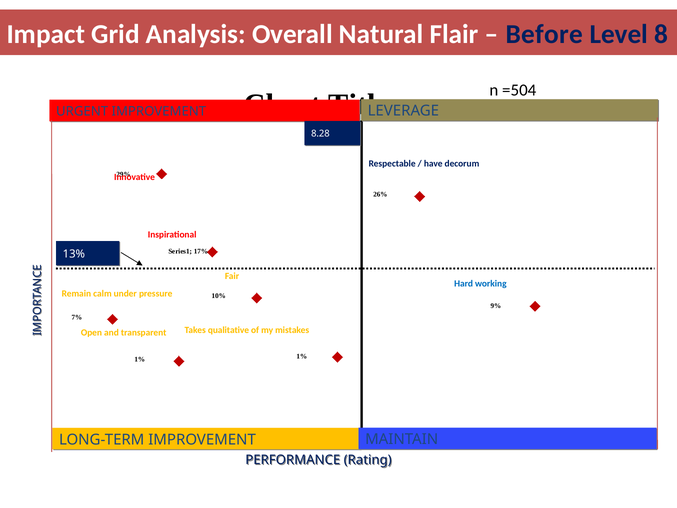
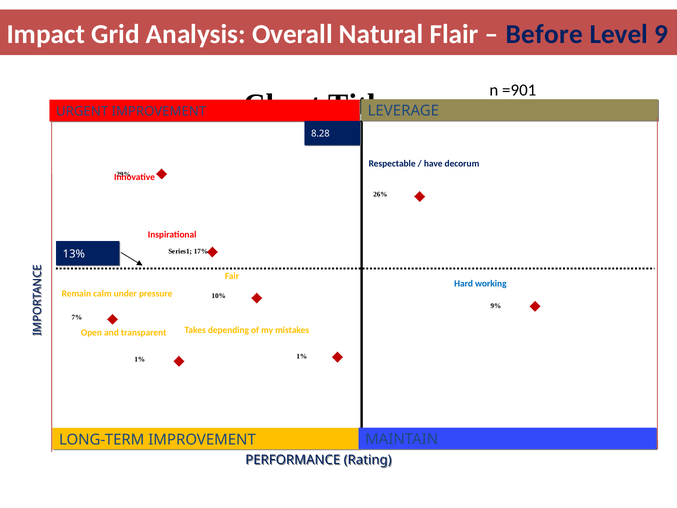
8: 8 -> 9 (661, 34)
=504: =504 -> =901 (519, 90)
qualitative: qualitative -> depending (228, 330)
